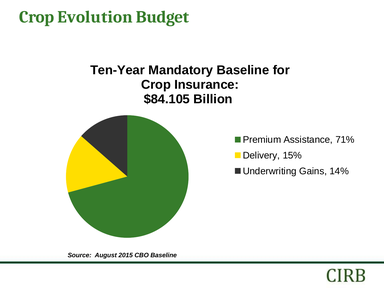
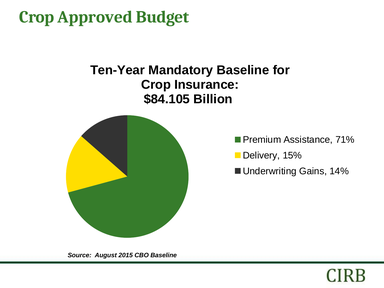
Evolution: Evolution -> Approved (95, 17)
